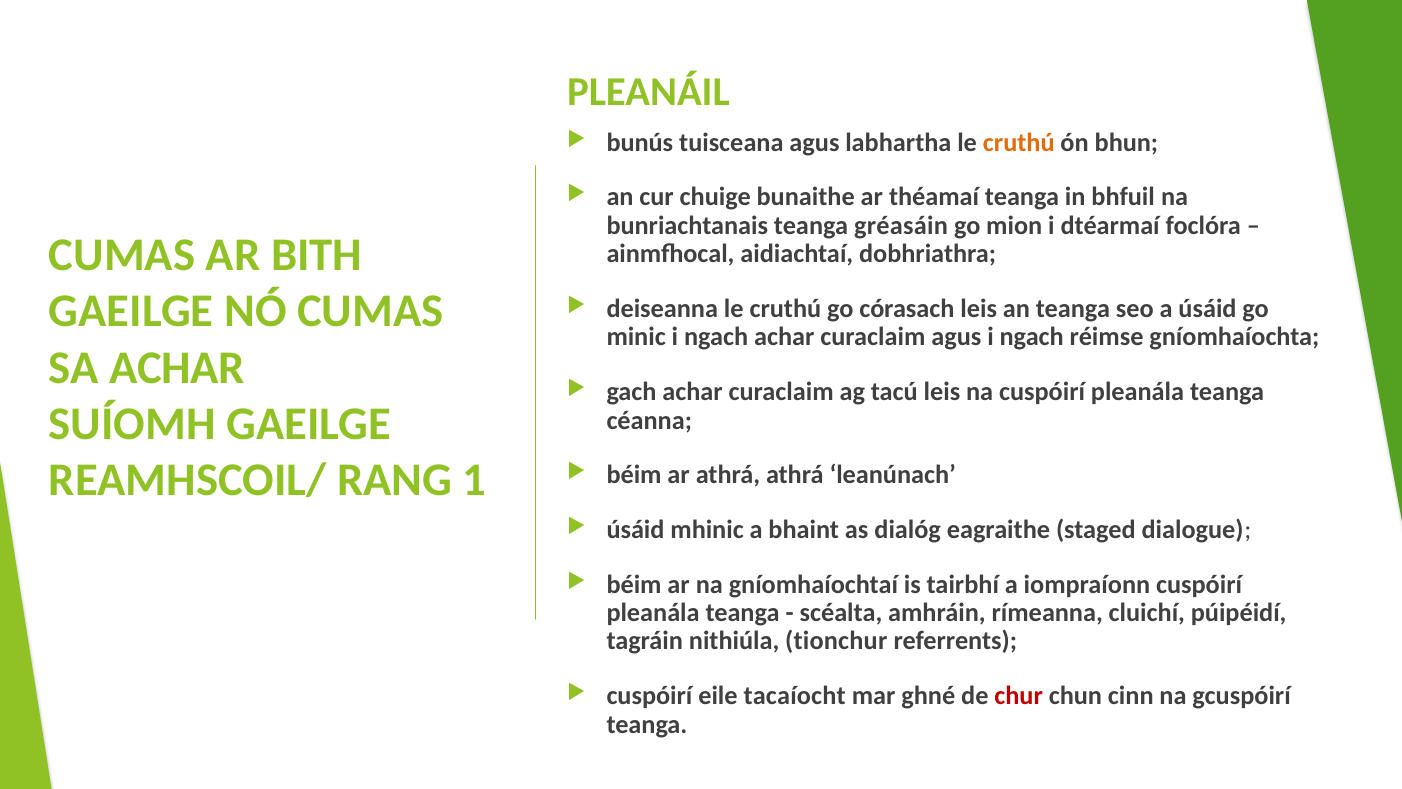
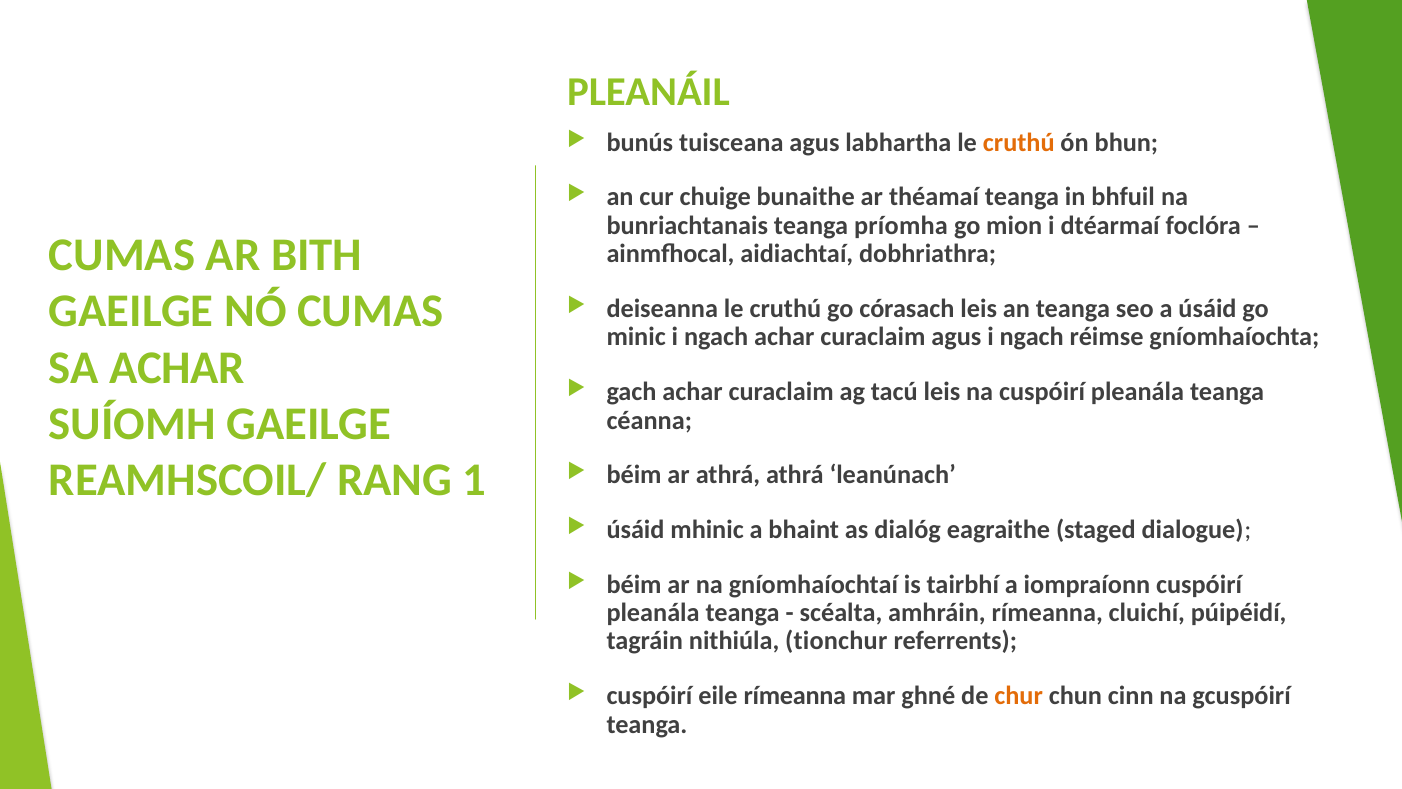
gréasáin: gréasáin -> príomha (901, 226)
eile tacaíocht: tacaíocht -> rímeanna (795, 696)
chur colour: red -> orange (1019, 696)
